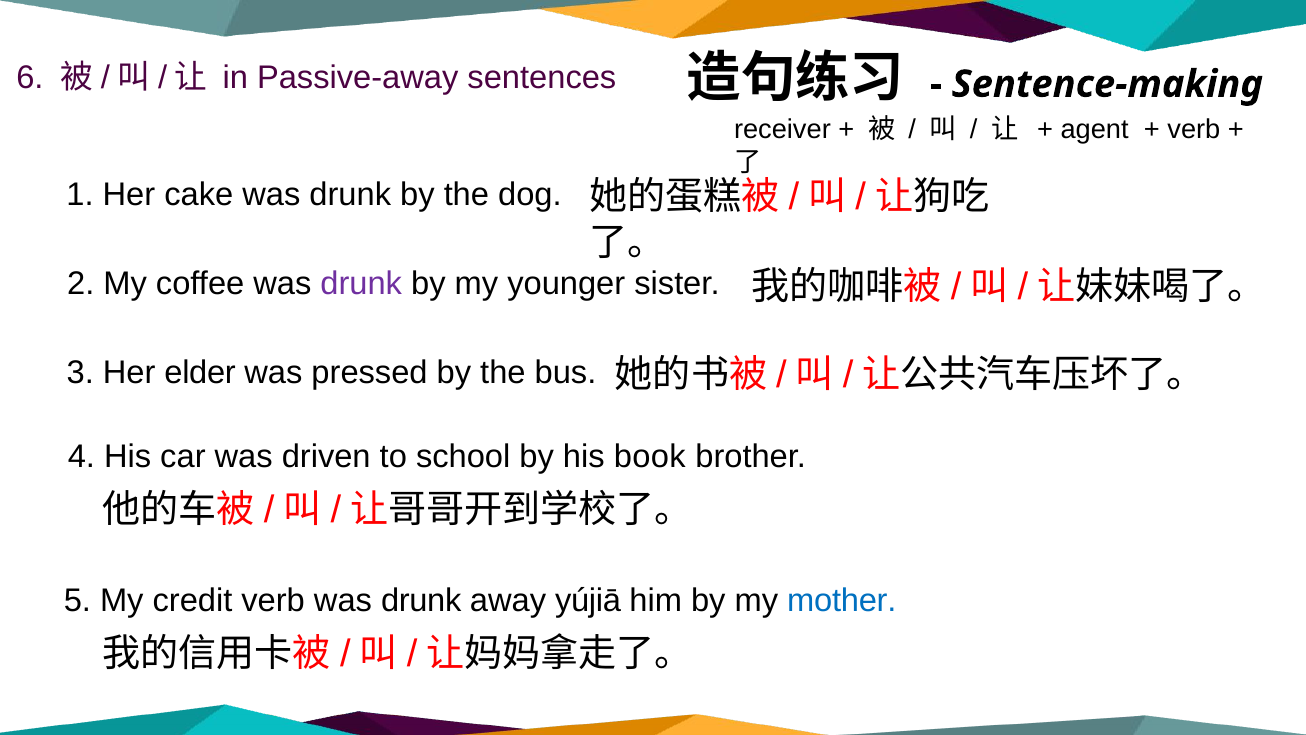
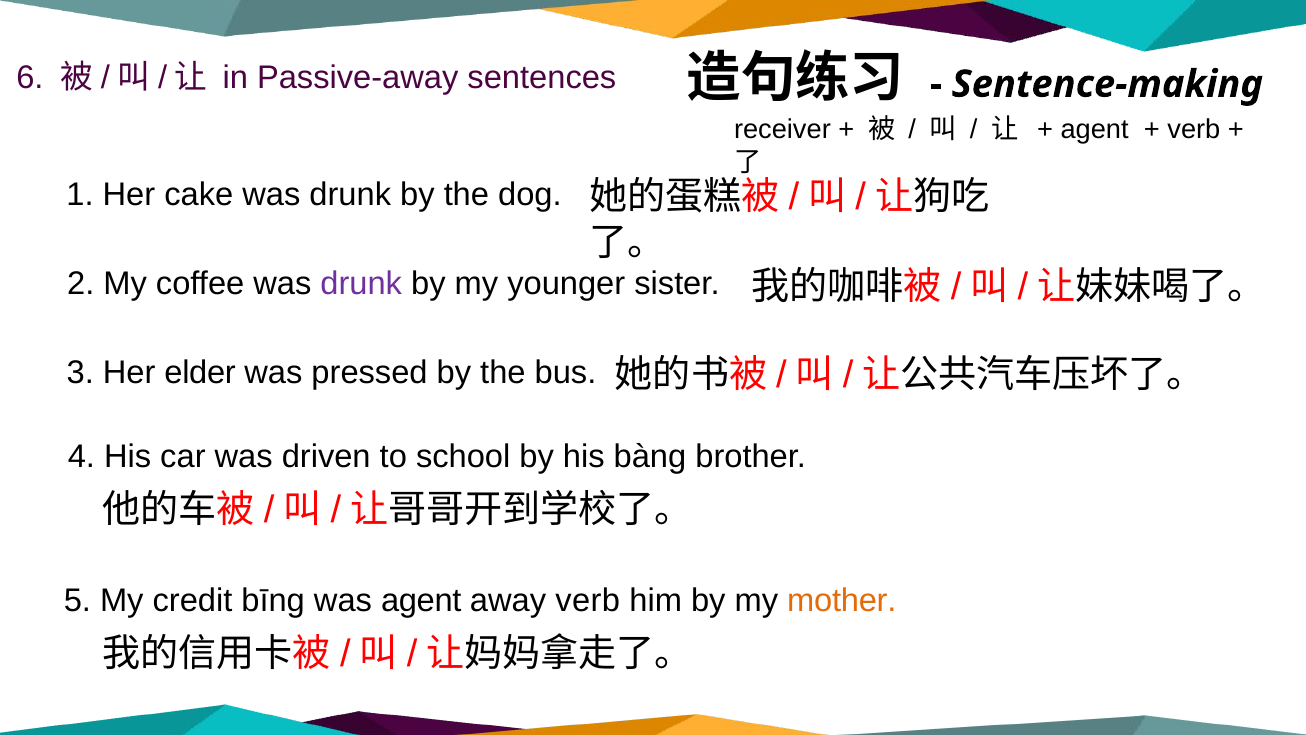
book: book -> bàng (650, 457)
credit verb: verb -> bīng (273, 600)
drunk: drunk -> agent (421, 600)
away yújiā: yújiā -> verb (588, 600)
mother colour: blue -> orange (842, 600)
